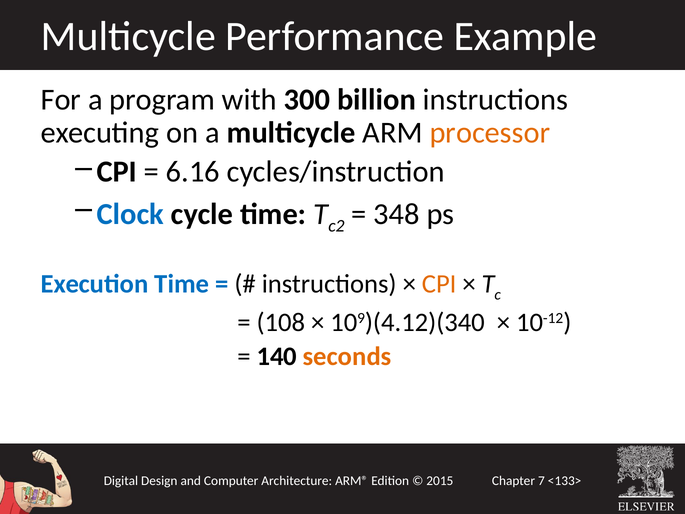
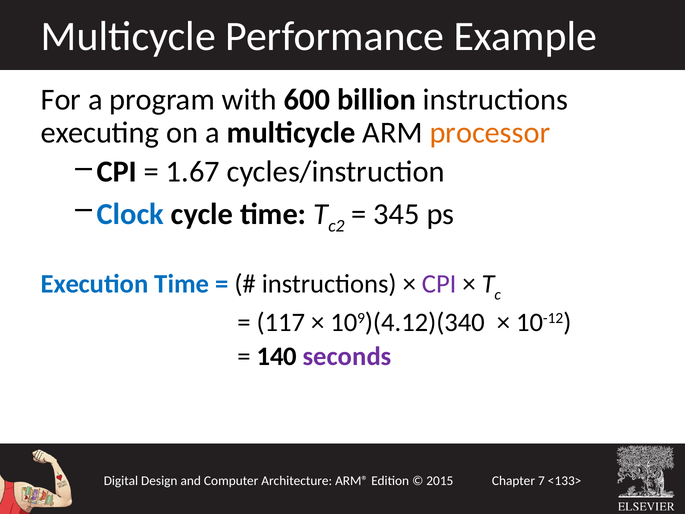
300: 300 -> 600 (307, 100)
6.16: 6.16 -> 1.67 (193, 171)
348: 348 -> 345 (396, 214)
CPI colour: orange -> purple (439, 284)
108: 108 -> 117 (281, 322)
seconds colour: orange -> purple (347, 356)
